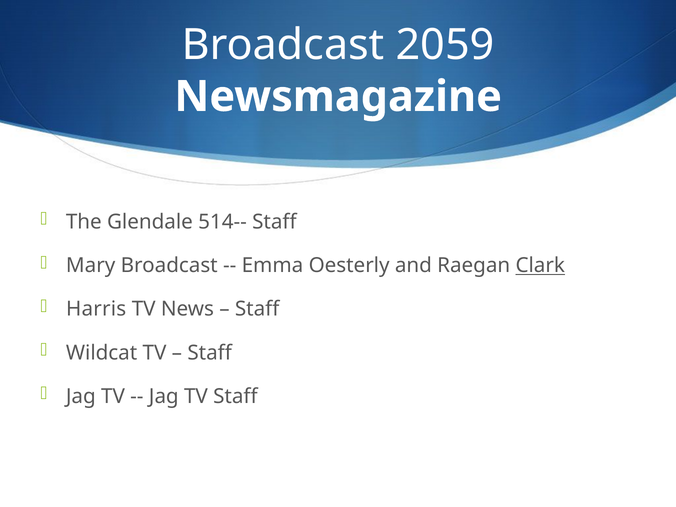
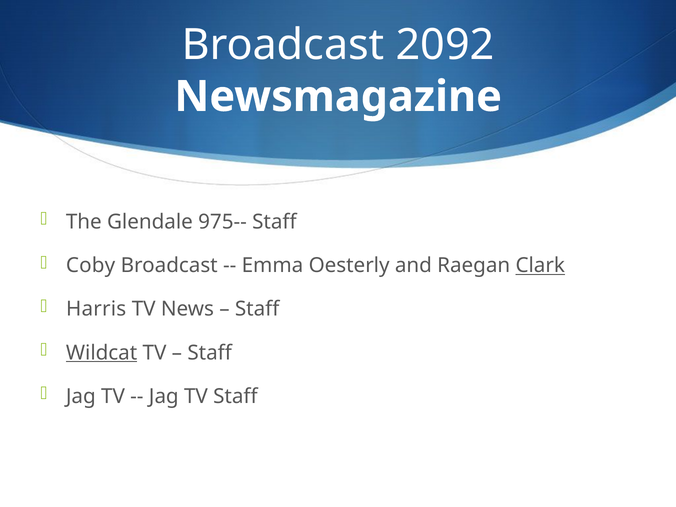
2059: 2059 -> 2092 (445, 45)
514--: 514-- -> 975-- (223, 222)
Mary: Mary -> Coby (91, 266)
Wildcat underline: none -> present (102, 353)
